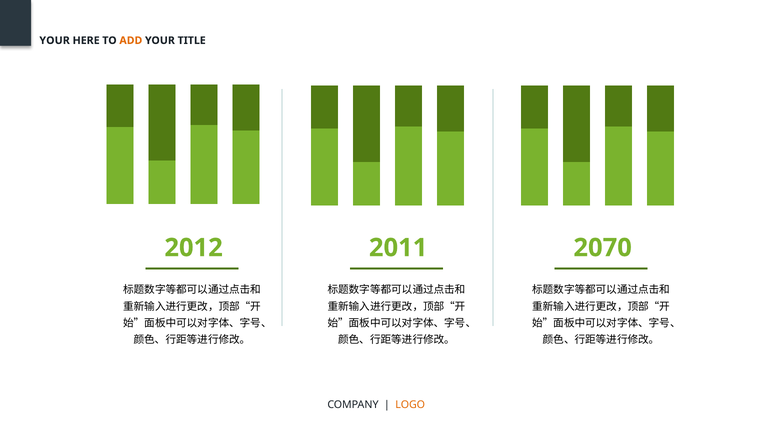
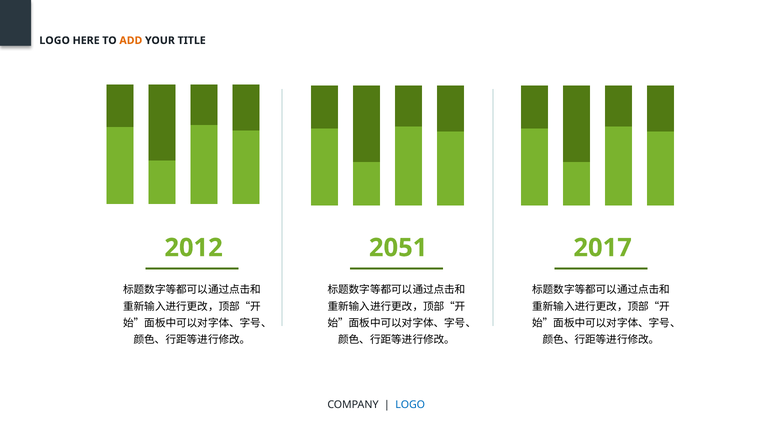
YOUR: YOUR -> LOGO (55, 40)
2011: 2011 -> 2051 (398, 248)
2070: 2070 -> 2017 (603, 248)
LOGO colour: orange -> blue (410, 405)
